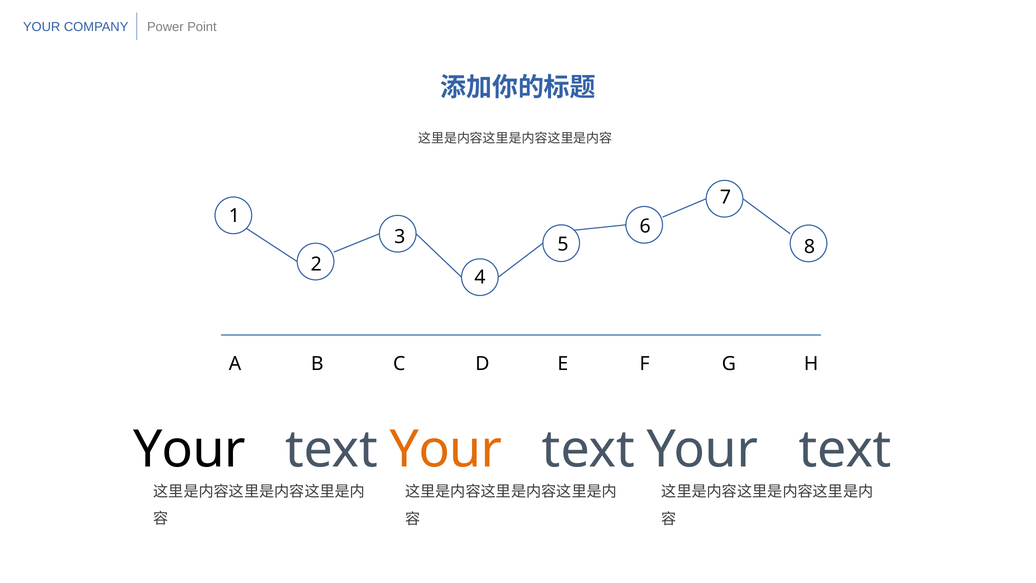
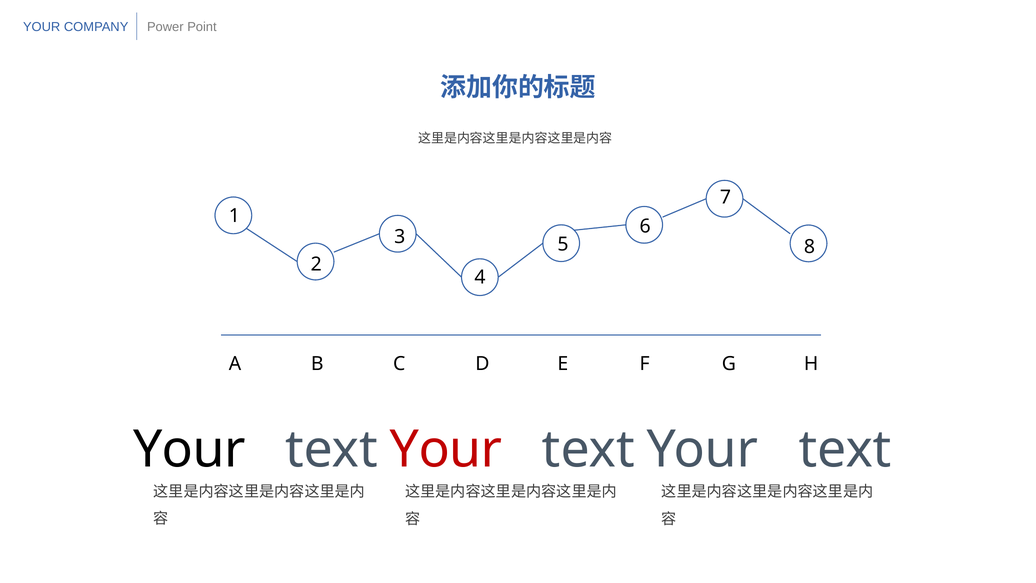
Your colour: orange -> red (446, 449)
